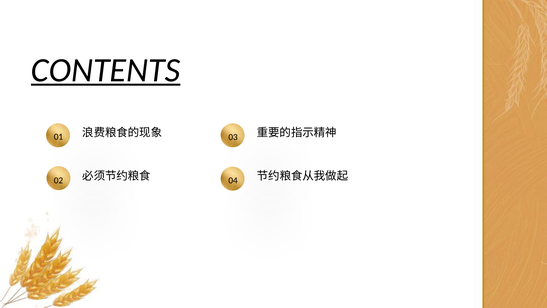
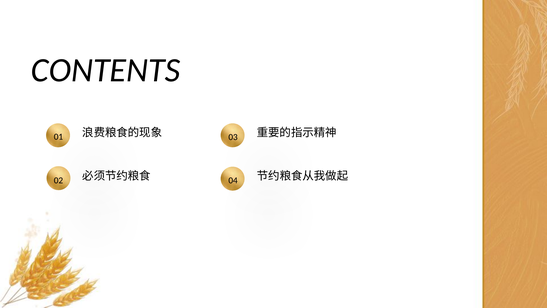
CONTENTS underline: present -> none (106, 70)
